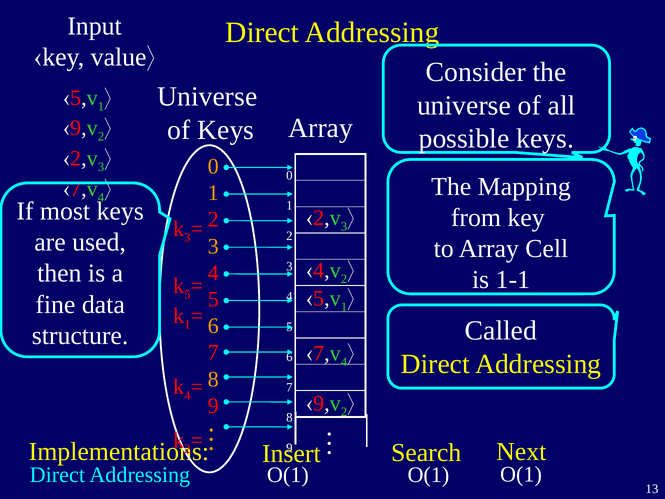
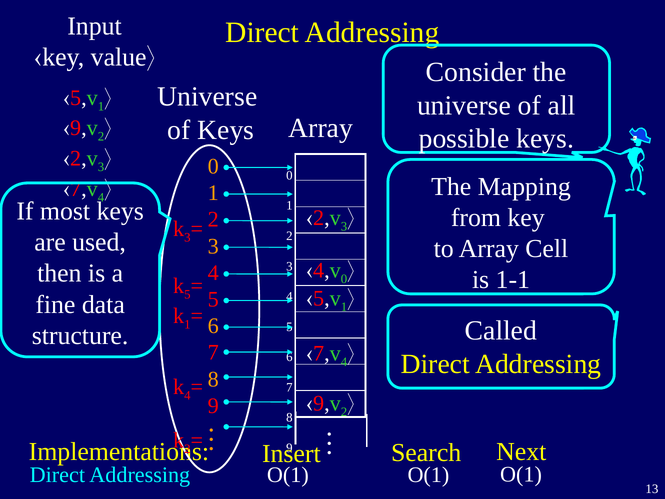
2: 2 -> 0 (344, 279)
